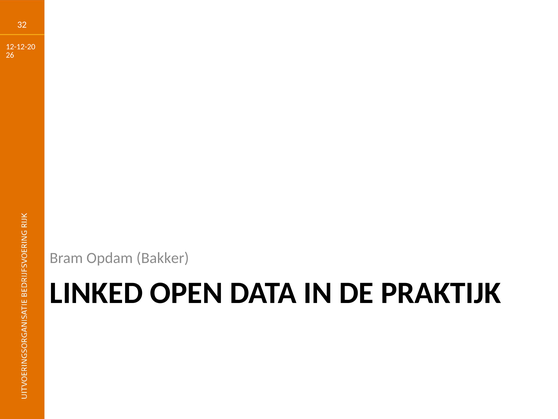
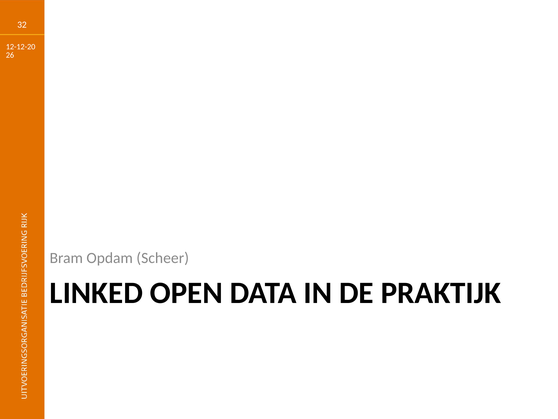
Bakker: Bakker -> Scheer (163, 258)
